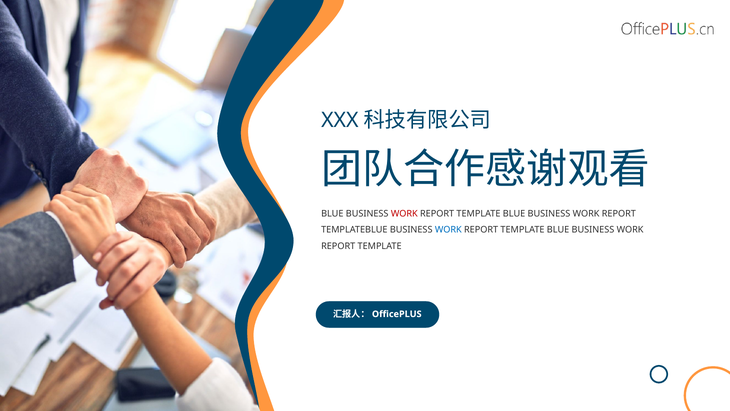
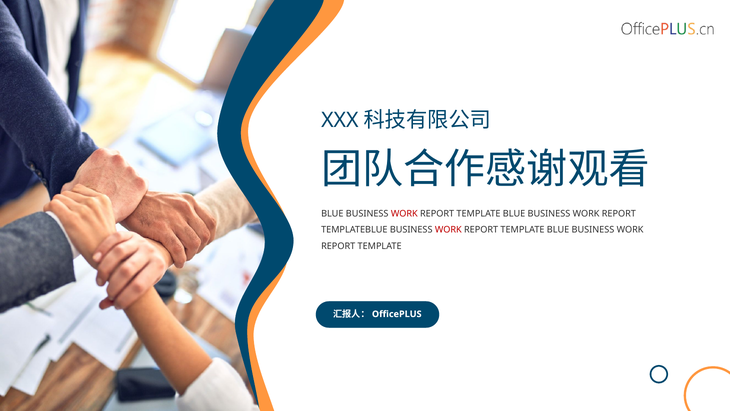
WORK colour: blue -> red (448, 230)
